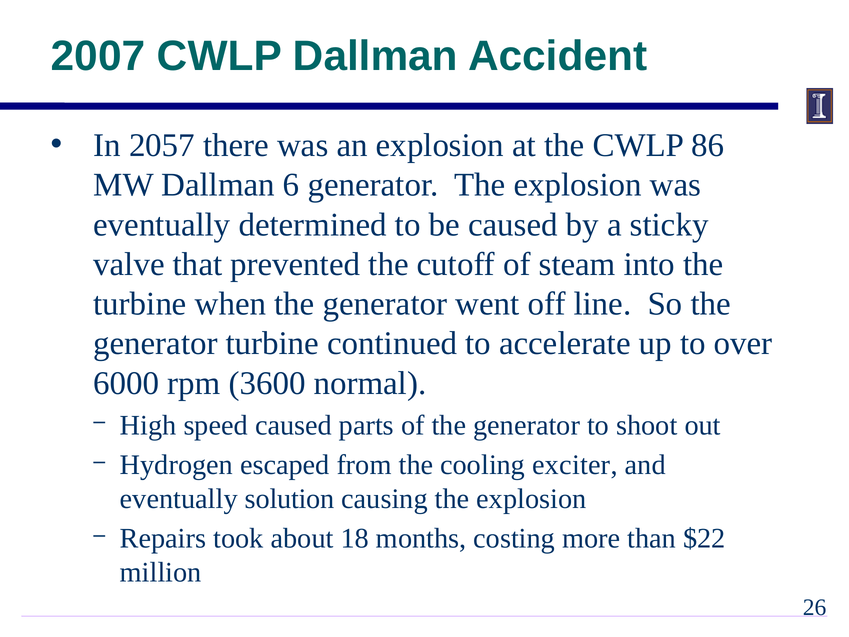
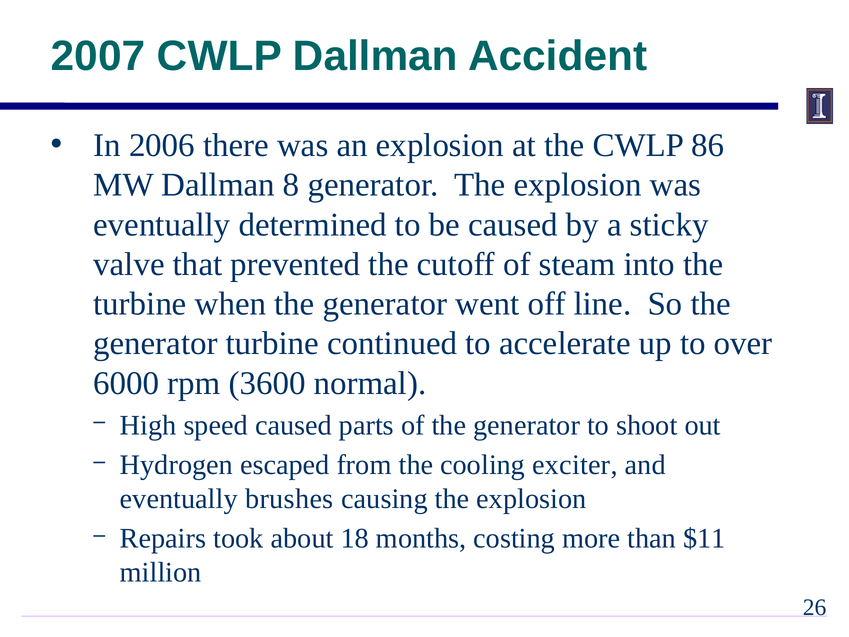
2057: 2057 -> 2006 (162, 145)
6: 6 -> 8 (291, 185)
solution: solution -> brushes (289, 499)
$22: $22 -> $11 (704, 538)
